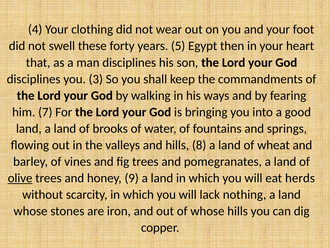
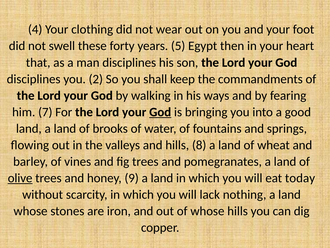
3: 3 -> 2 (96, 79)
God underline: none -> present (160, 112)
herds: herds -> today (300, 178)
